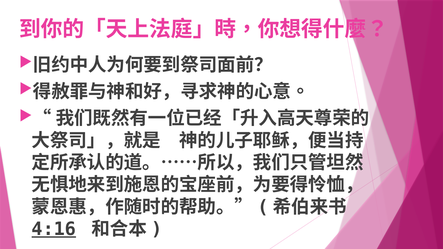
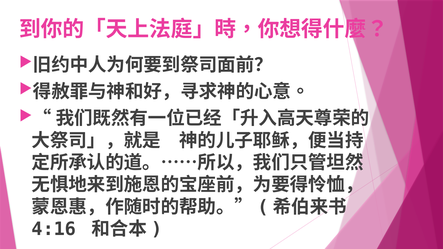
4:16 underline: present -> none (54, 229)
